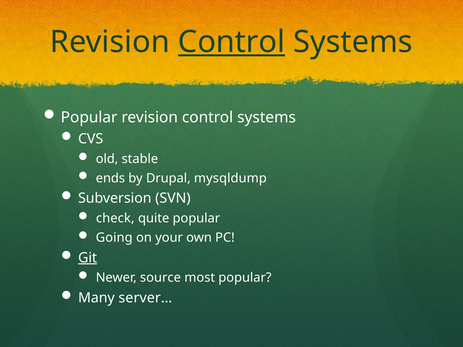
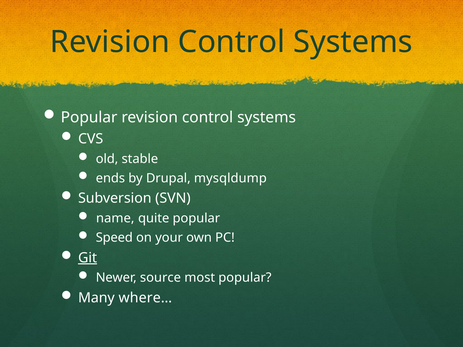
Control underline: present -> none (232, 42)
check: check -> name (115, 218)
Going: Going -> Speed (114, 238)
server…: server… -> where… (145, 298)
